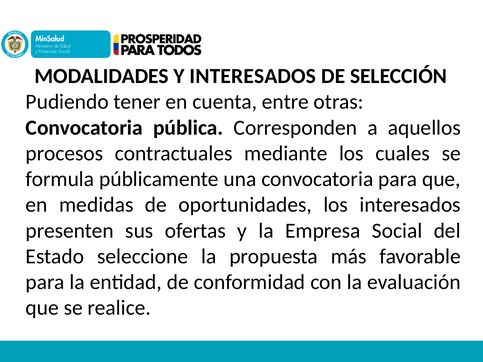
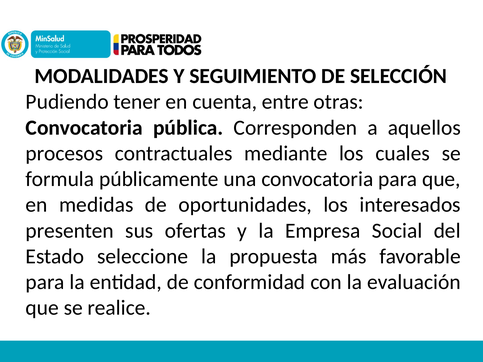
Y INTERESADOS: INTERESADOS -> SEGUIMIENTO (253, 76)
